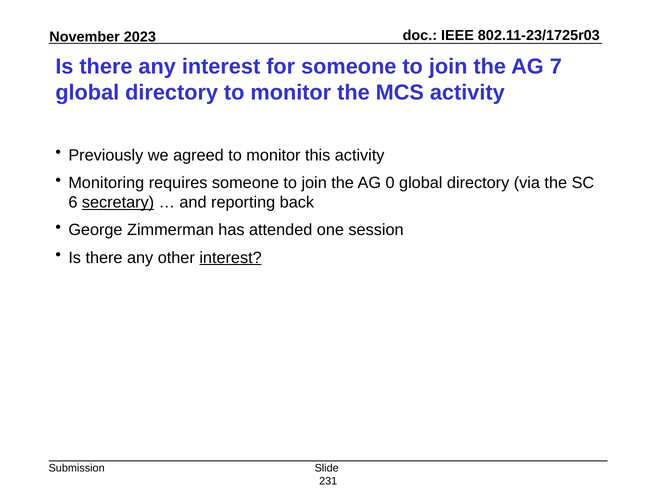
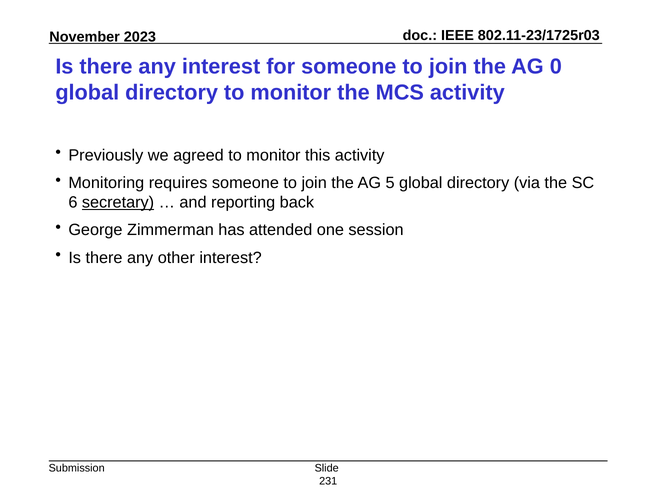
7: 7 -> 0 (556, 67)
0: 0 -> 5 (390, 183)
interest underline: present -> none (231, 258)
